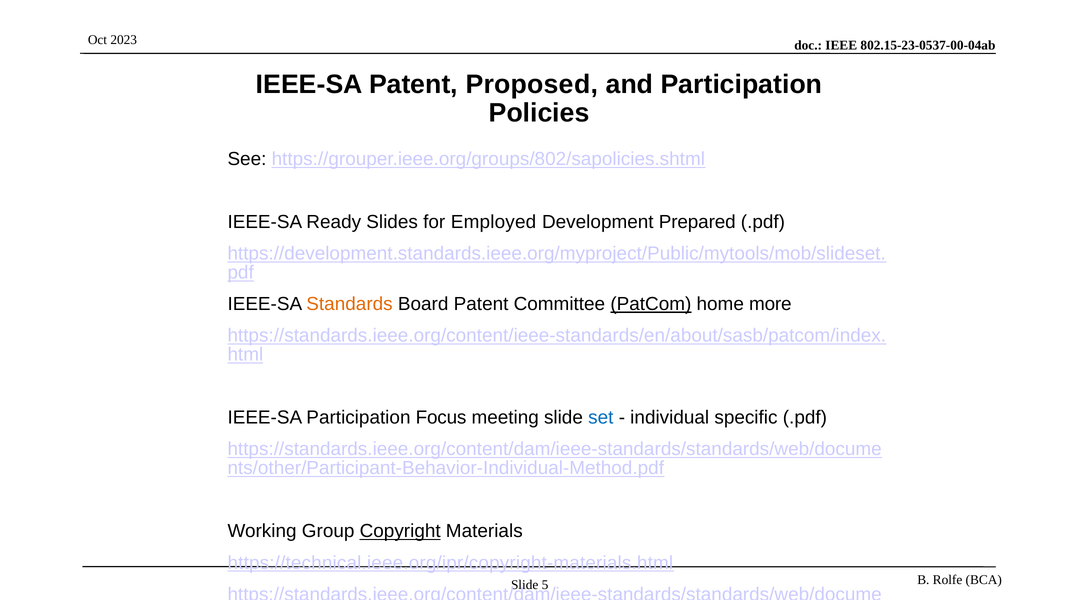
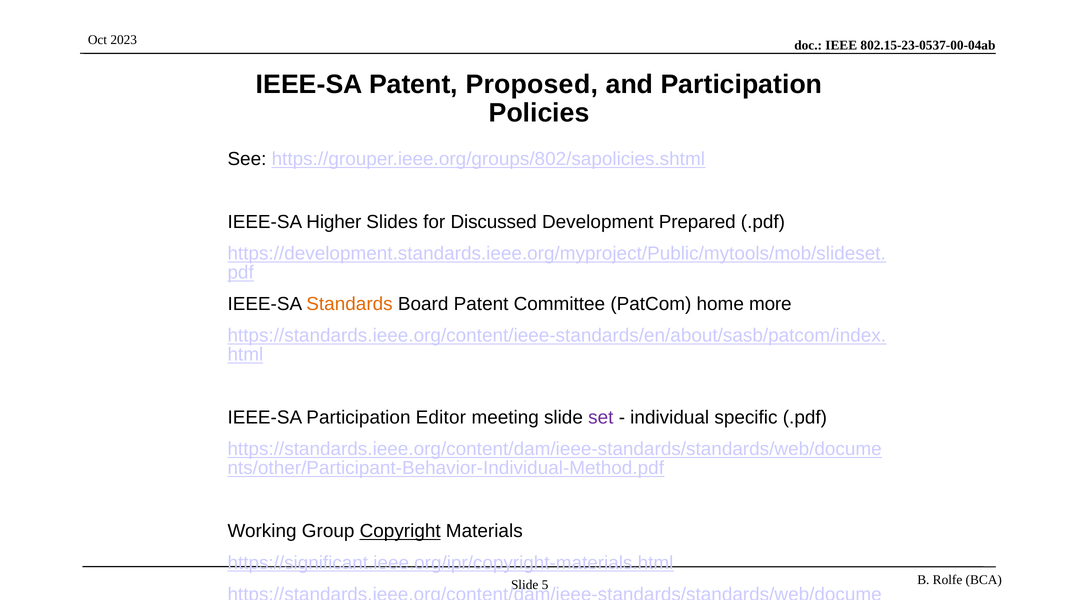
Ready: Ready -> Higher (334, 222)
Employed: Employed -> Discussed (494, 222)
PatCom underline: present -> none (651, 304)
Focus: Focus -> Editor (441, 418)
set colour: blue -> purple (601, 418)
https://technical.ieee.org/ipr/copyright-materials.html: https://technical.ieee.org/ipr/copyright-materials.html -> https://significant.ieee.org/ipr/copyright-materials.html (450, 563)
